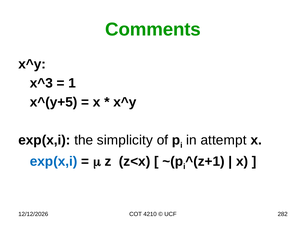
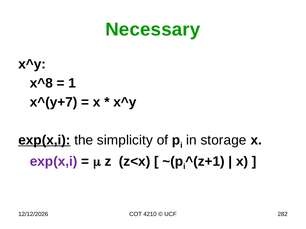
Comments: Comments -> Necessary (153, 30)
x^3: x^3 -> x^8 (41, 83)
x^(y+5: x^(y+5 -> x^(y+7 (54, 102)
exp(x,i underline: none -> present (44, 140)
attempt: attempt -> storage (224, 140)
exp(x,i colour: blue -> purple (54, 162)
